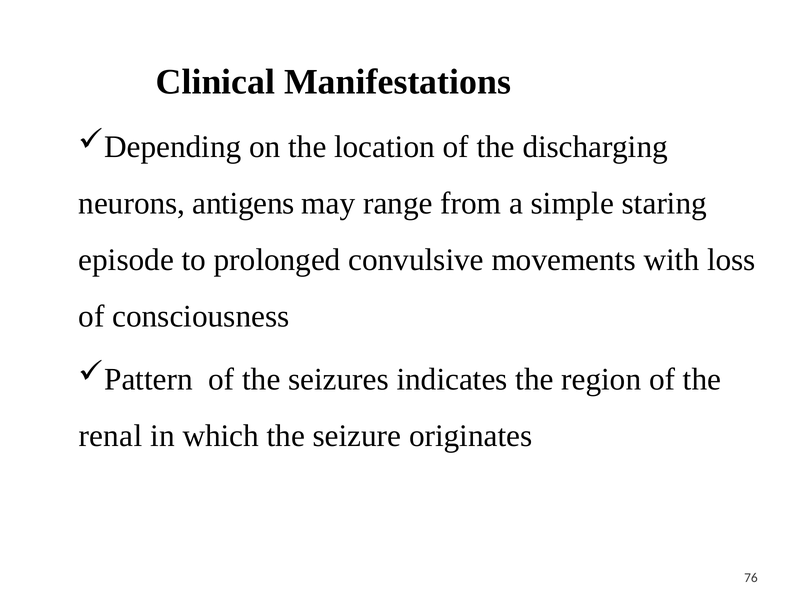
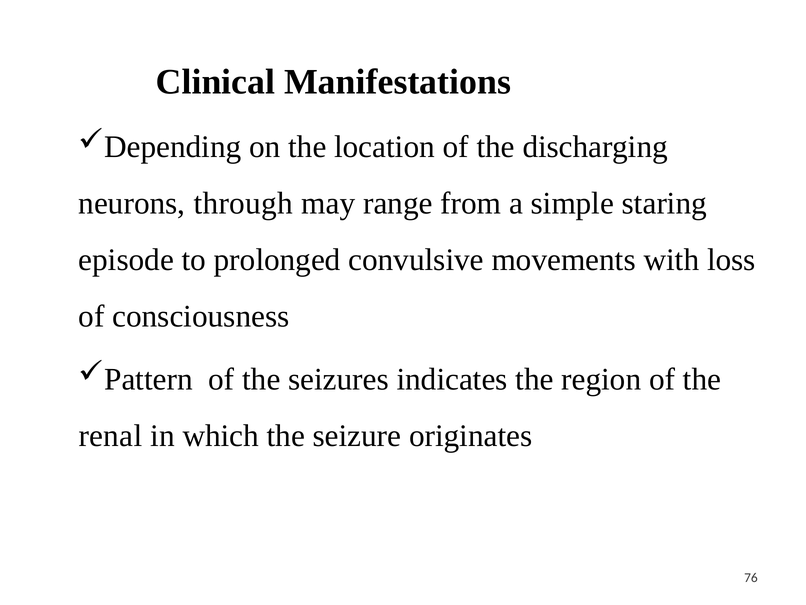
antigens: antigens -> through (243, 203)
